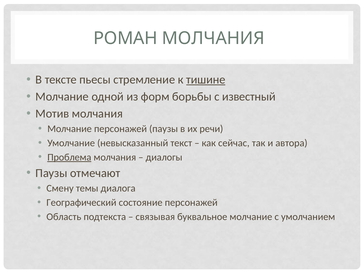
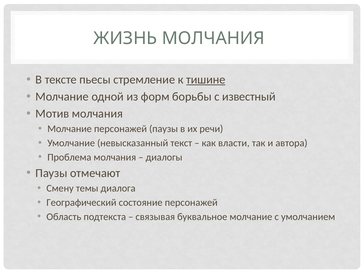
РОМАН: РОМАН -> ЖИЗНЬ (125, 38)
сейчас: сейчас -> власти (234, 143)
Проблема underline: present -> none (69, 157)
